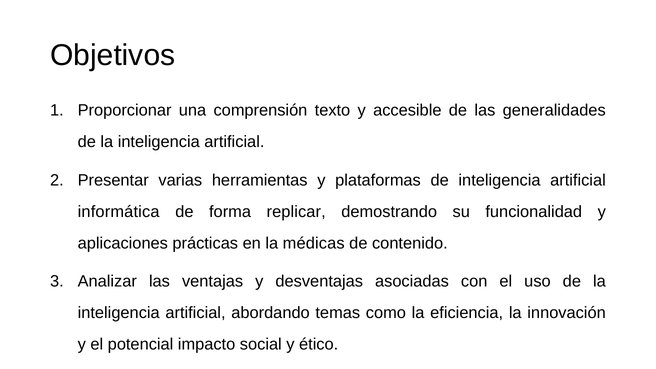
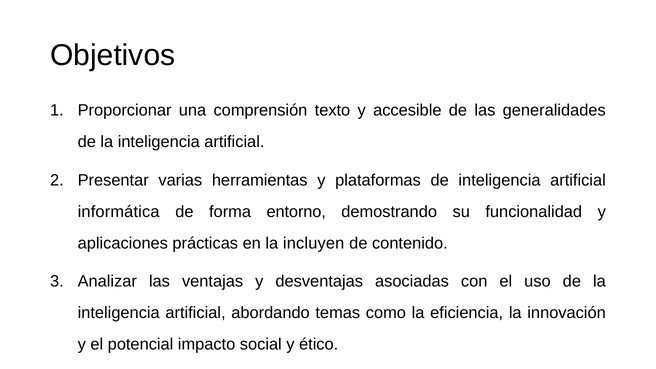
replicar: replicar -> entorno (296, 212)
médicas: médicas -> incluyen (314, 243)
